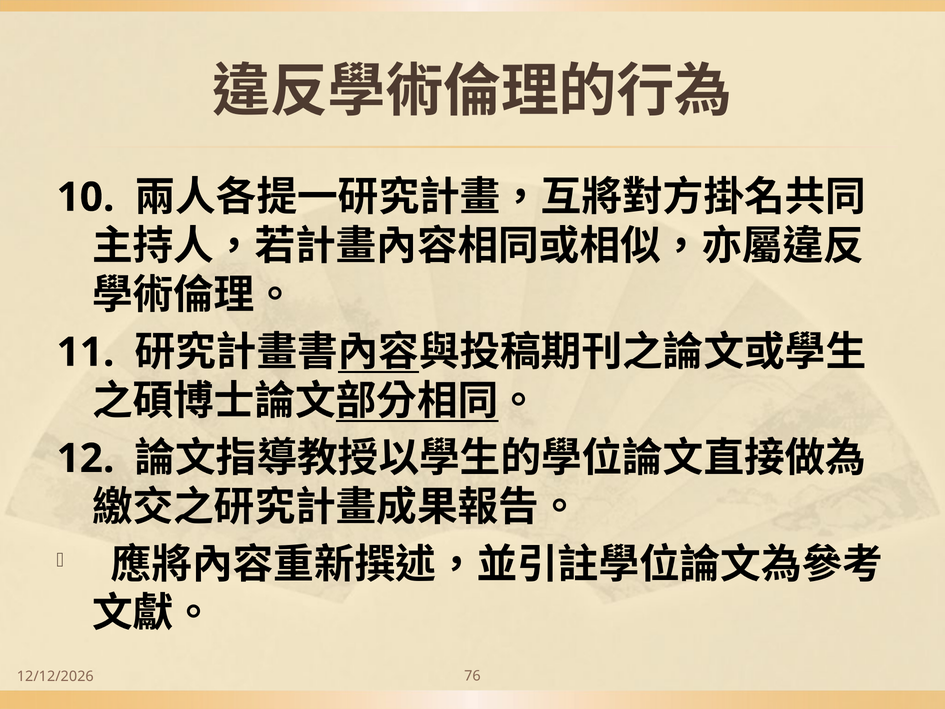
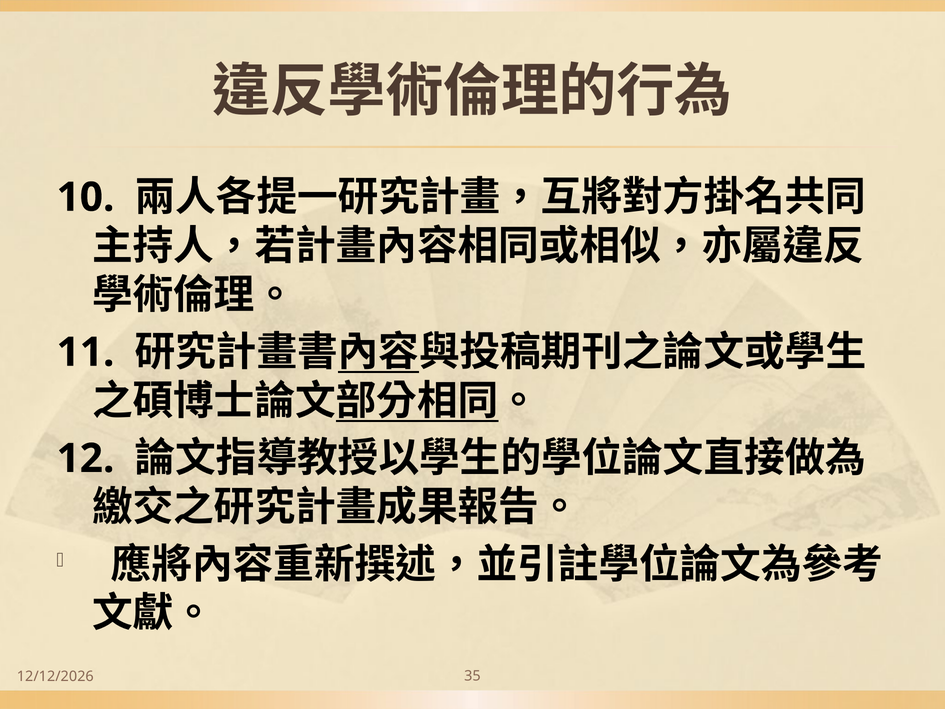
76: 76 -> 35 (472, 676)
